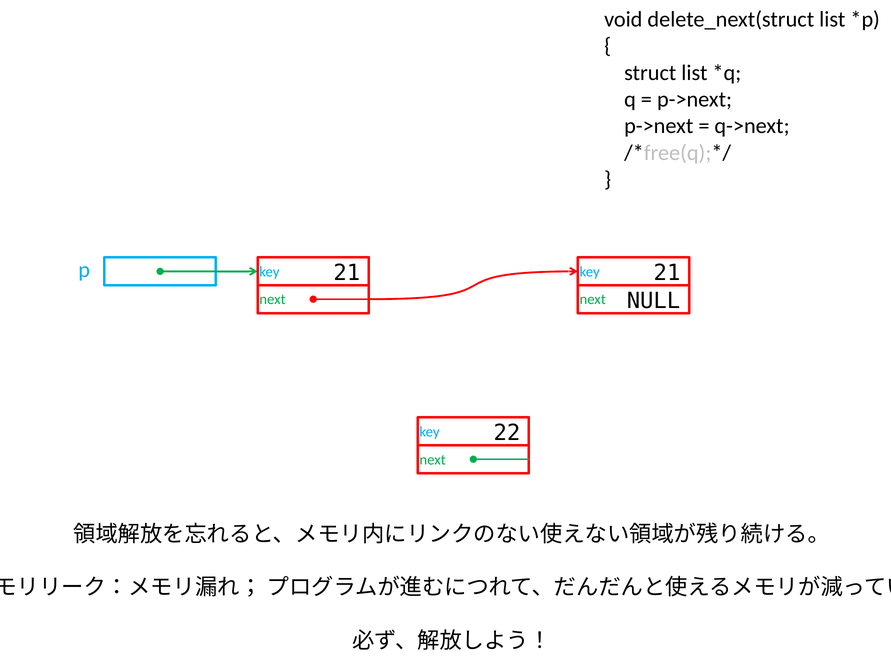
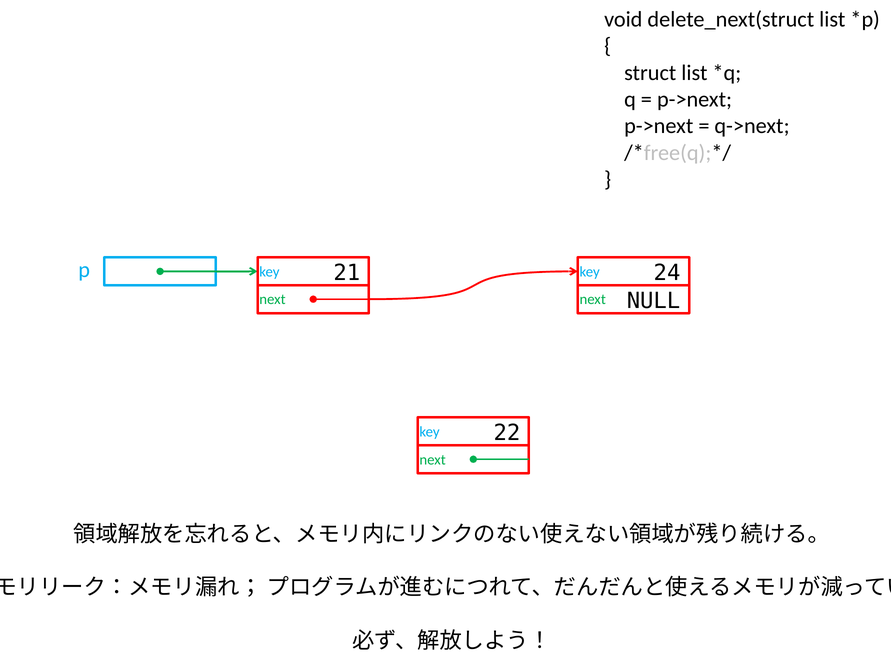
21 21: 21 -> 24 (667, 273)
